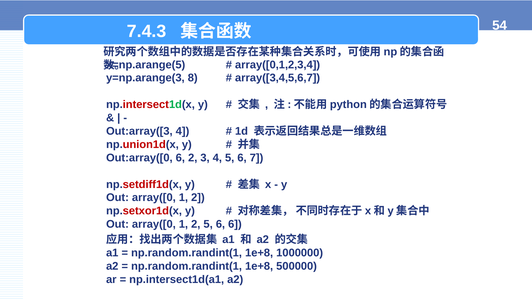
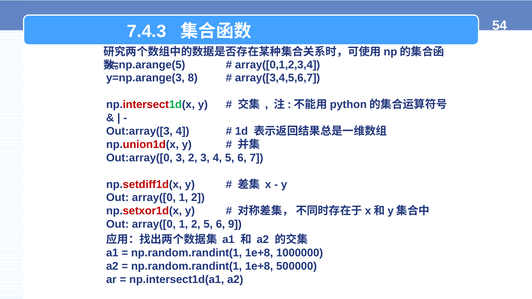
Out:array([0 6: 6 -> 3 (180, 158)
6 6: 6 -> 9 (235, 224)
